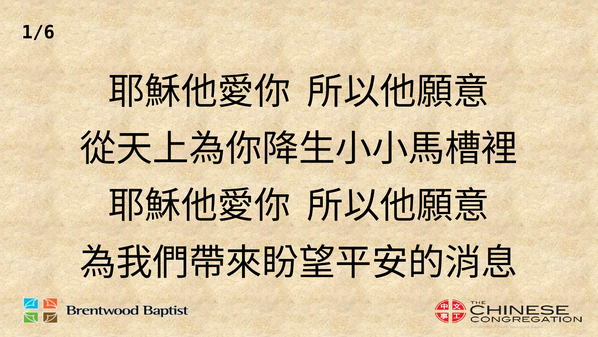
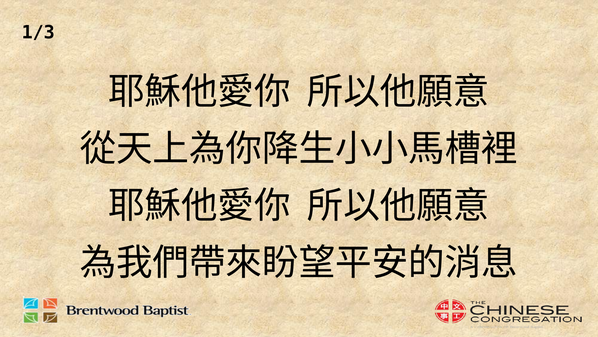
1/6: 1/6 -> 1/3 (38, 32)
